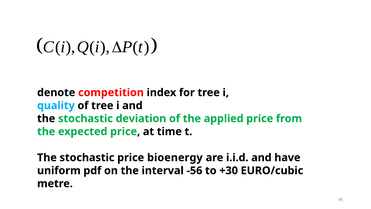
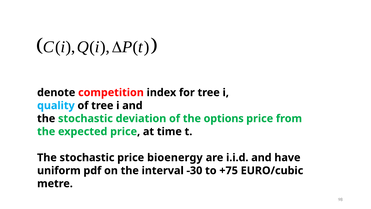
applied: applied -> options (224, 118)
-56: -56 -> -30 (194, 170)
+30: +30 -> +75 (229, 170)
